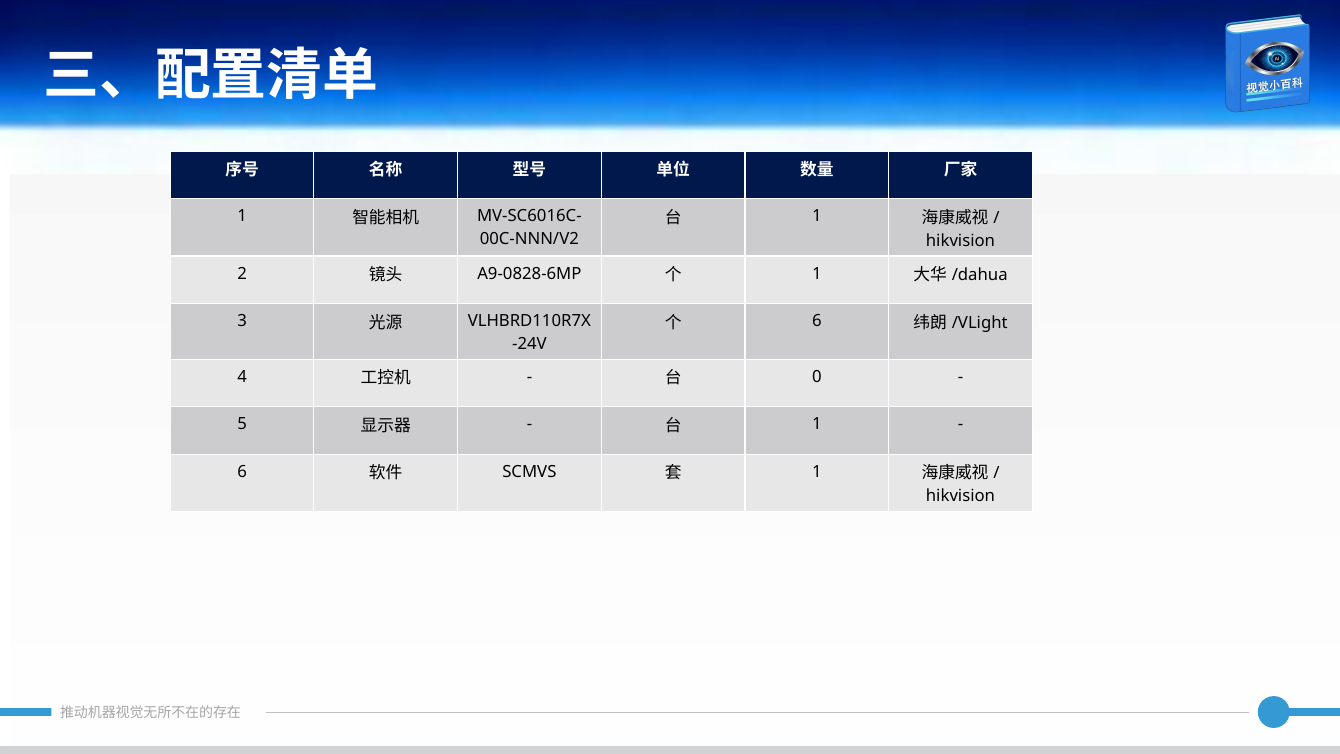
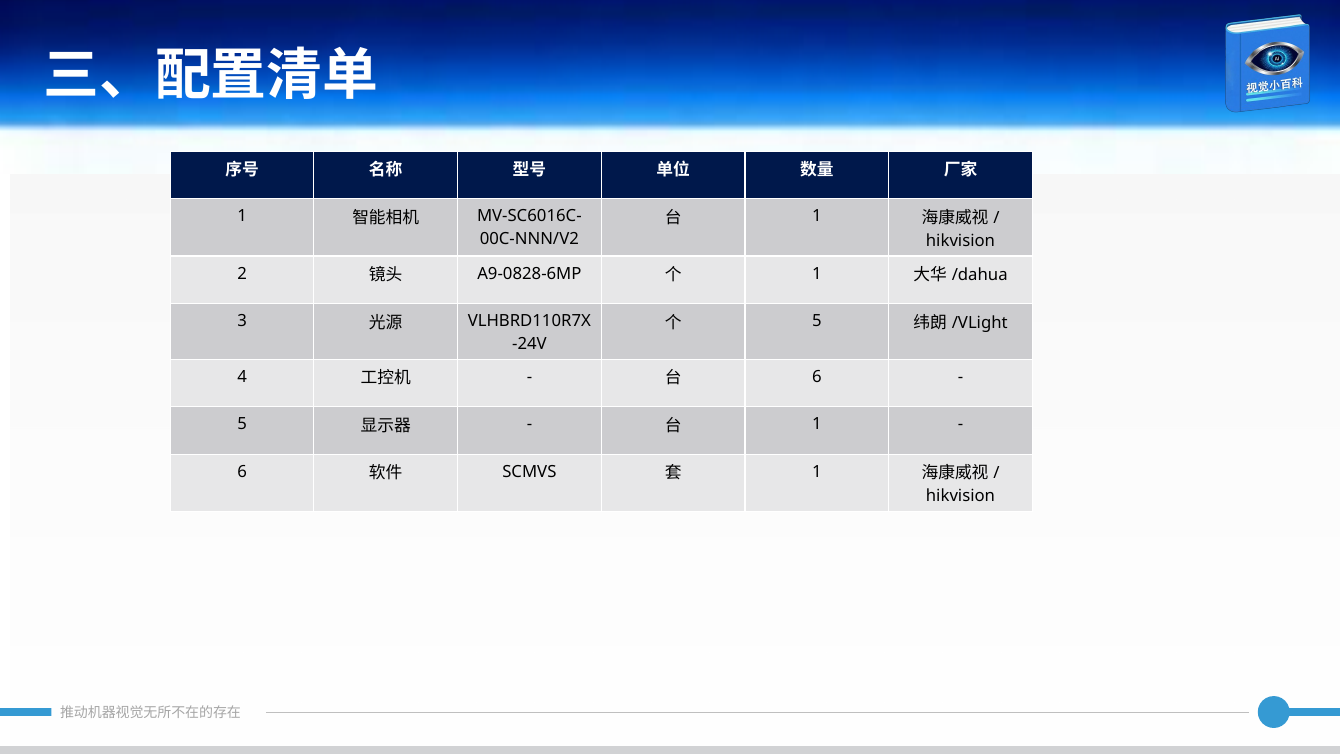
6: 6 -> 5 (817, 321)
0: 0 -> 6 (817, 377)
